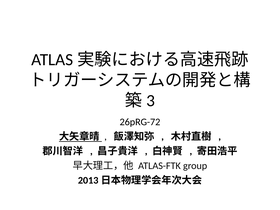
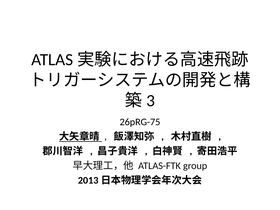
26pRG-72: 26pRG-72 -> 26pRG-75 (140, 122)
